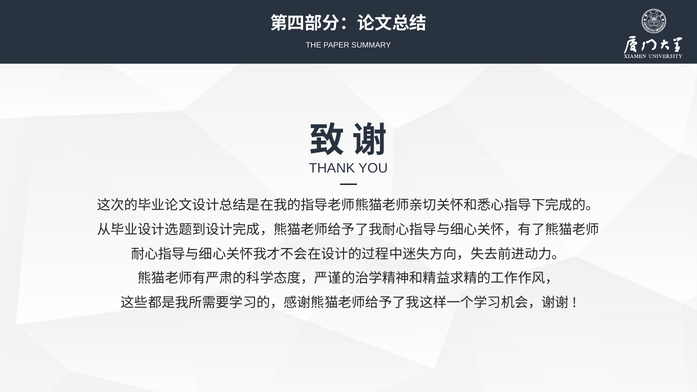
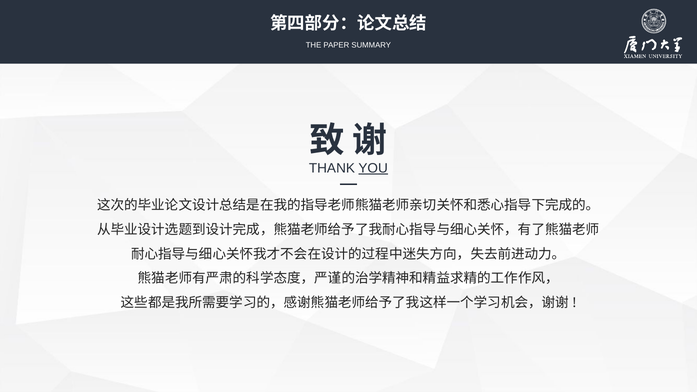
YOU underline: none -> present (373, 168)
